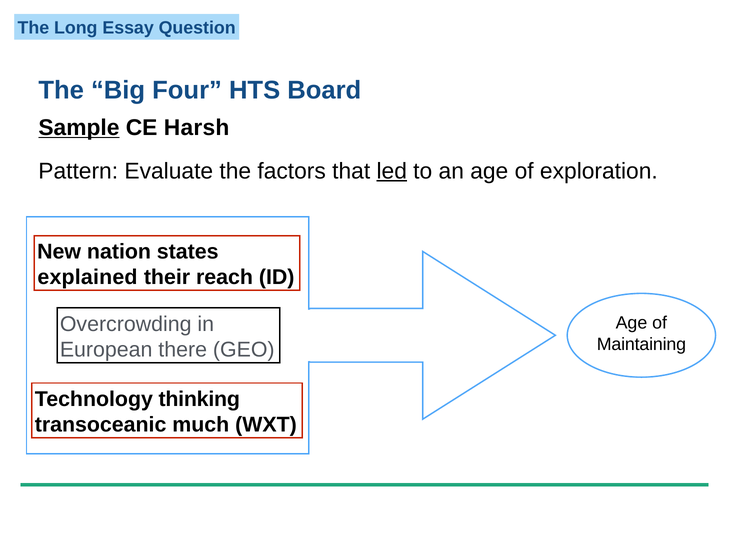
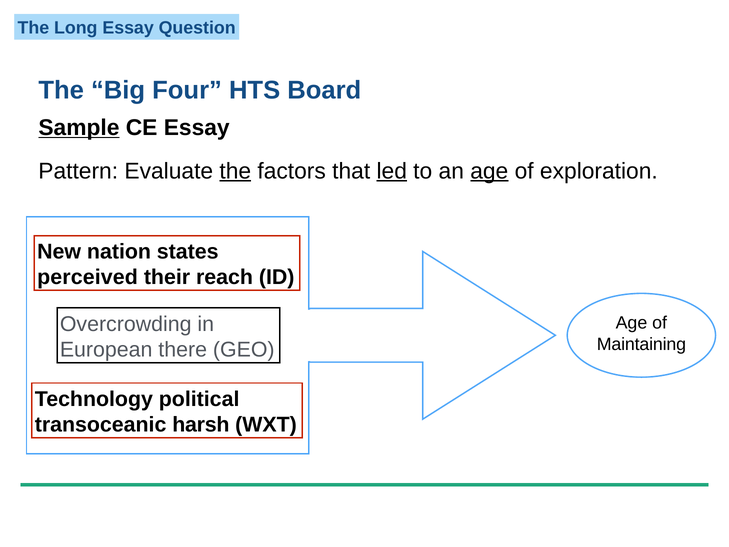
CE Harsh: Harsh -> Essay (197, 128)
the underline: none -> present (235, 171)
age underline: none -> present (489, 171)
explained: explained -> perceived (88, 277)
thinking: thinking -> political (199, 399)
much: much -> harsh (201, 425)
